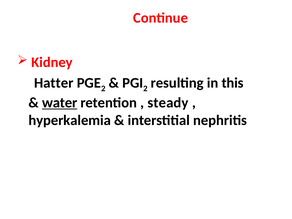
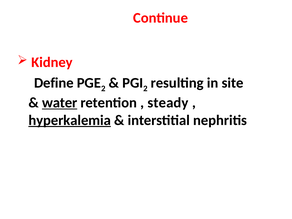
Hatter: Hatter -> Define (54, 83)
this: this -> site (233, 83)
hyperkalemia underline: none -> present (70, 120)
